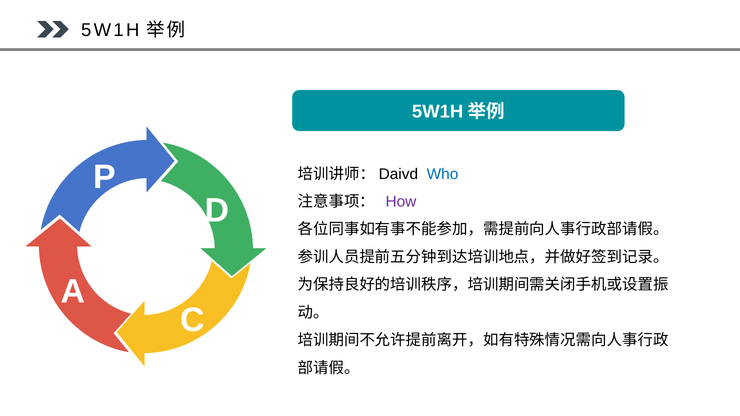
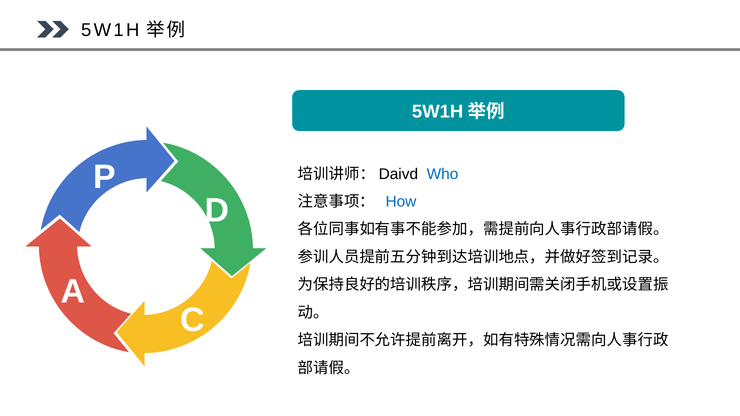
How colour: purple -> blue (401, 202)
